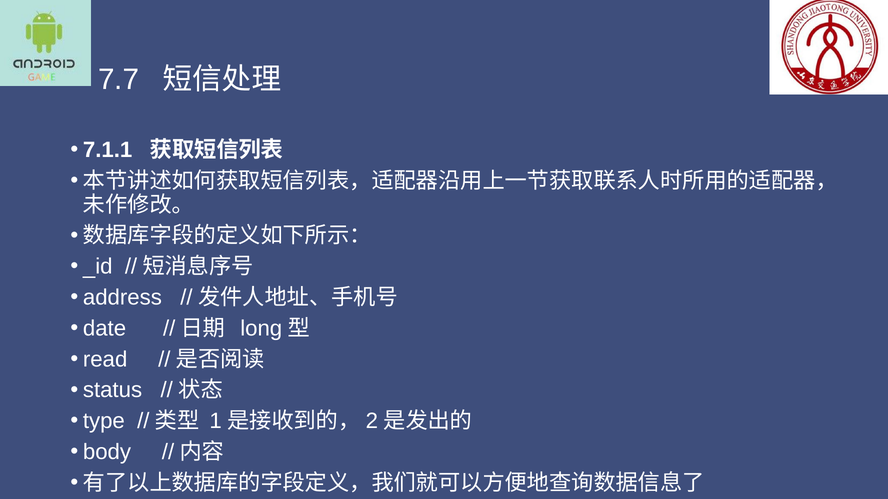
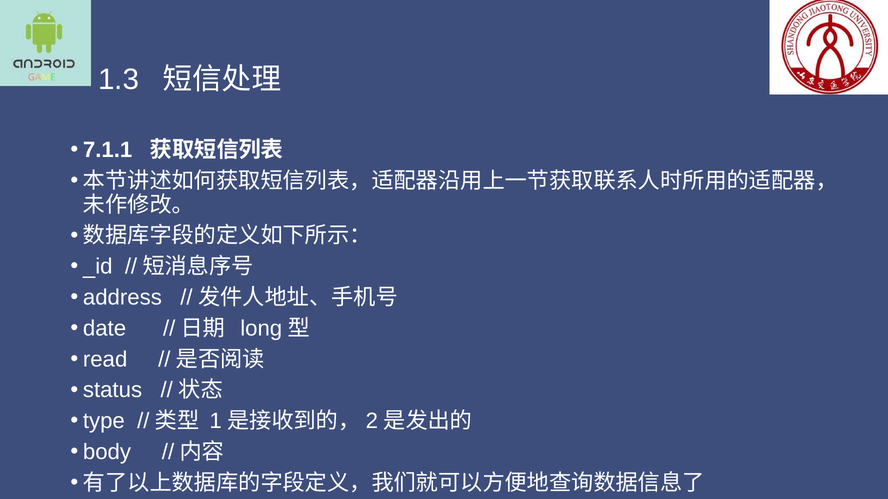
7.7: 7.7 -> 1.3 (119, 80)
